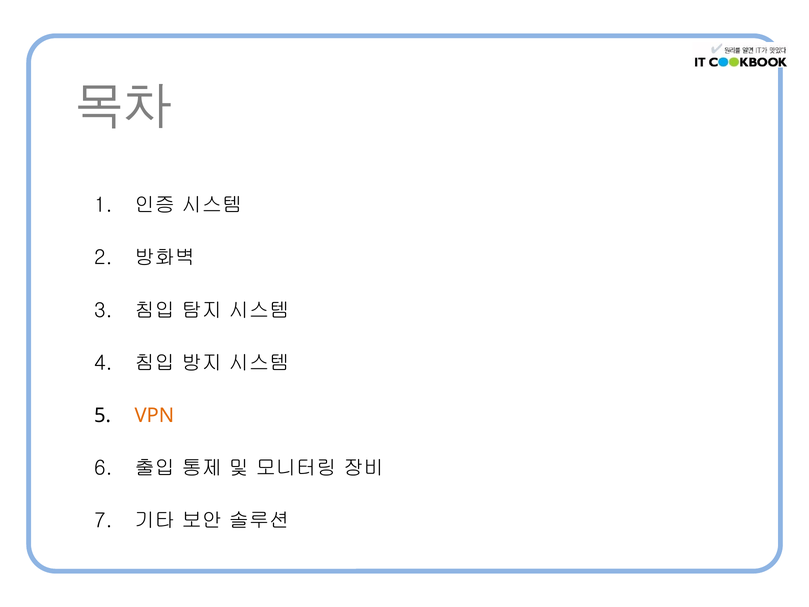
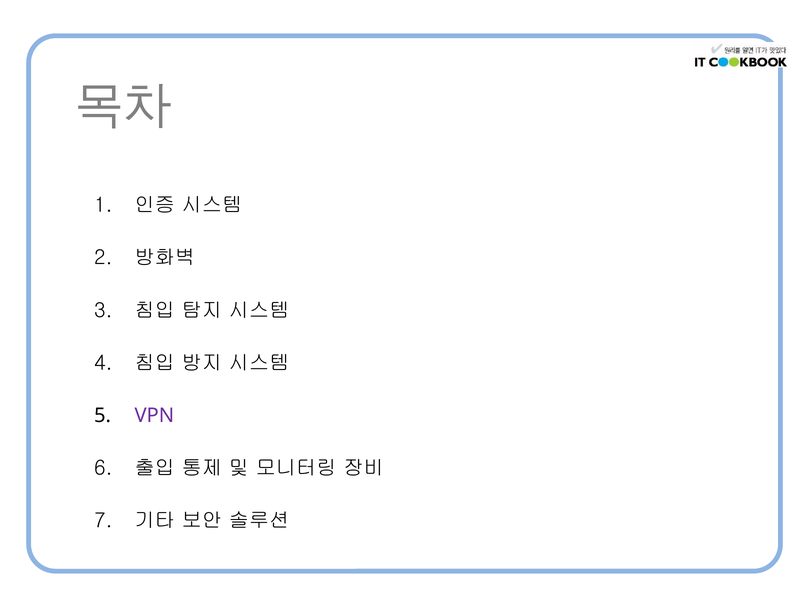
VPN colour: orange -> purple (154, 415)
